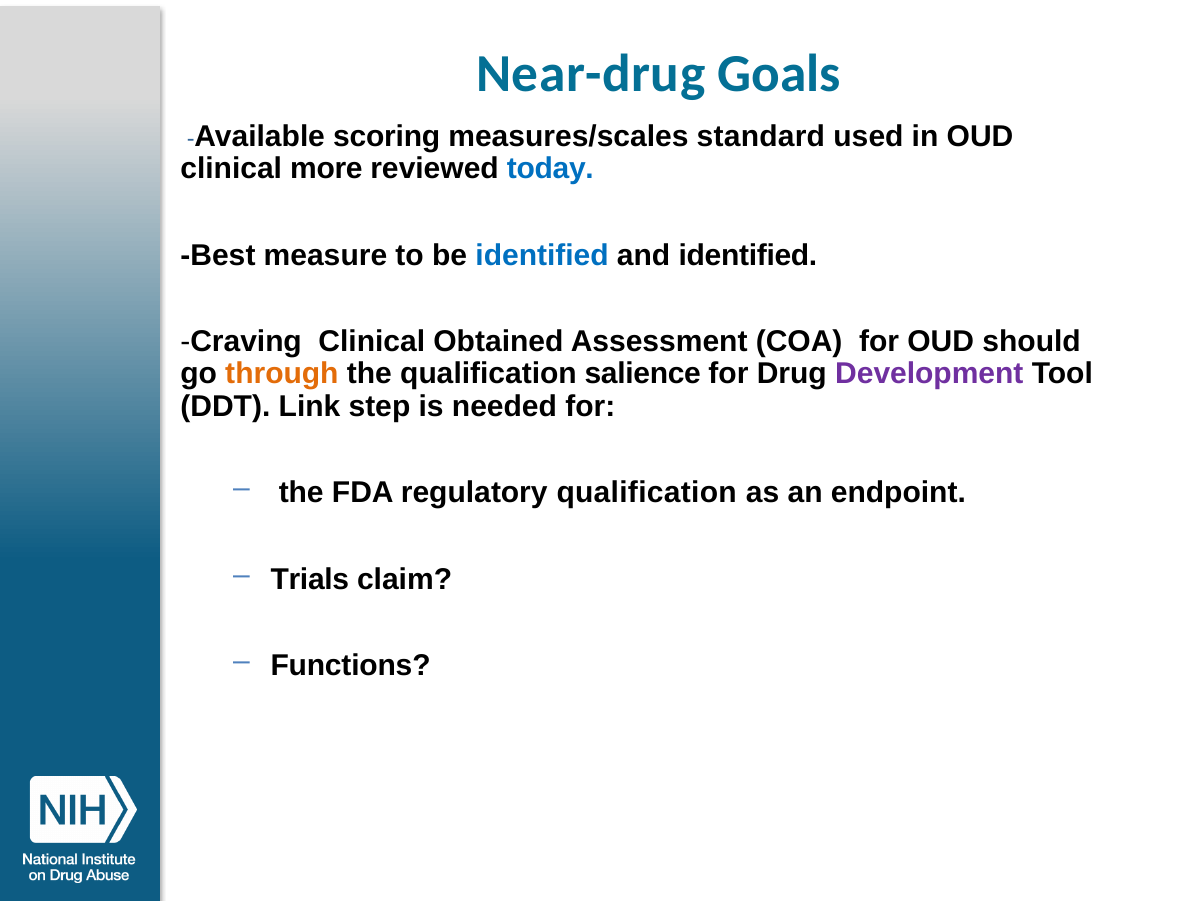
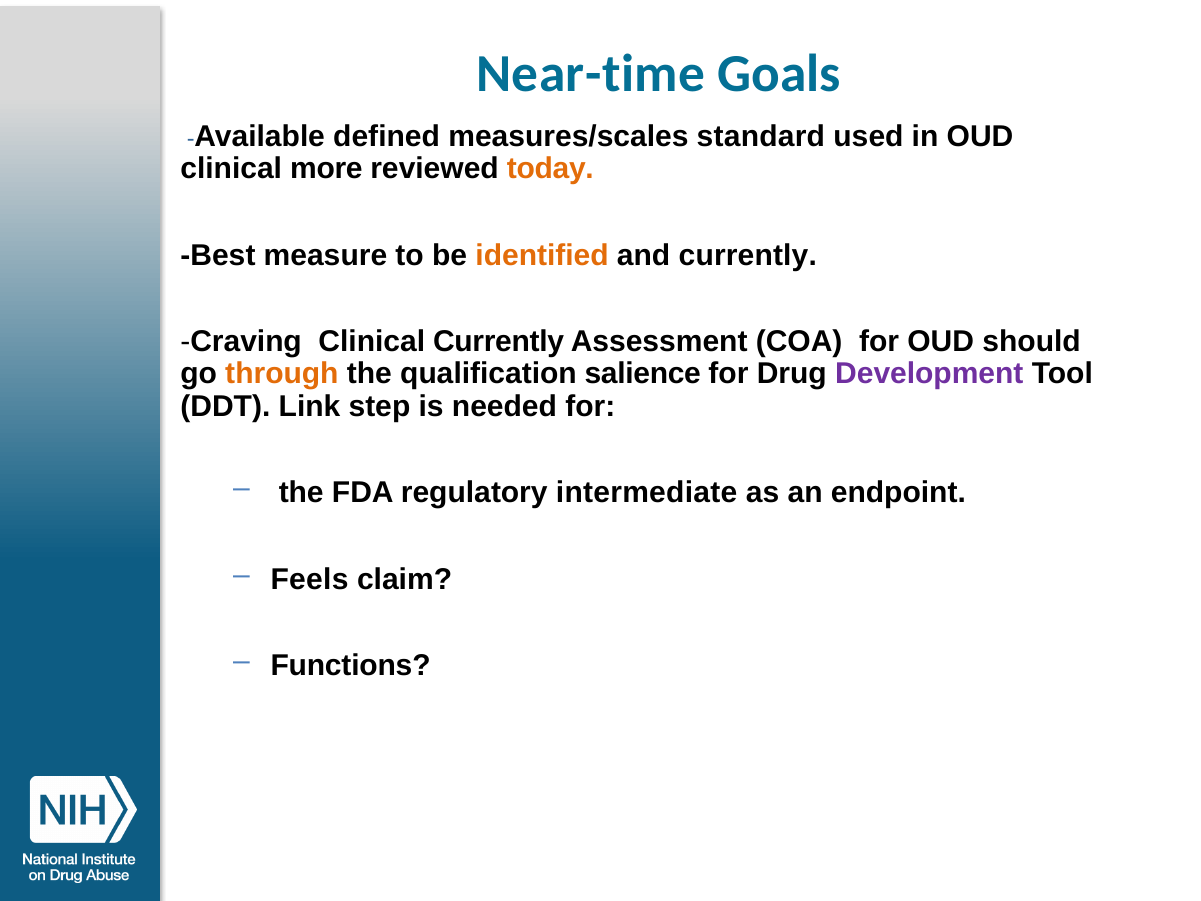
Near-drug: Near-drug -> Near-time (591, 74)
scoring: scoring -> defined (387, 136)
today colour: blue -> orange (550, 169)
identified colour: blue -> orange (542, 255)
and identified: identified -> currently (748, 255)
Clinical Obtained: Obtained -> Currently (499, 342)
regulatory qualification: qualification -> intermediate (647, 493)
Trials: Trials -> Feels (310, 579)
